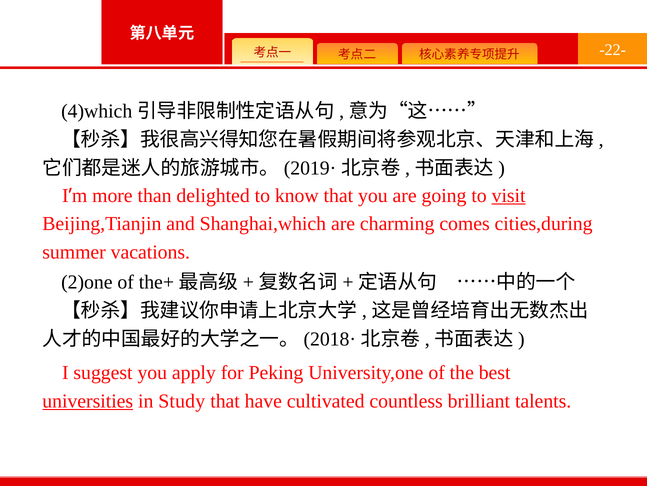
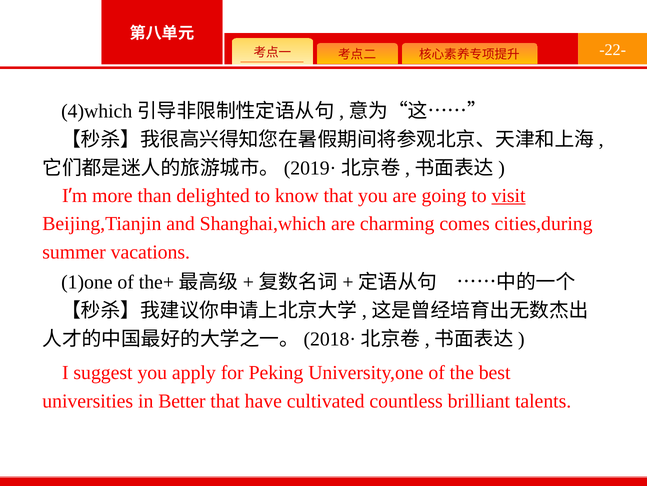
2)one: 2)one -> 1)one (87, 282)
universities underline: present -> none (88, 400)
Study: Study -> Better (182, 400)
